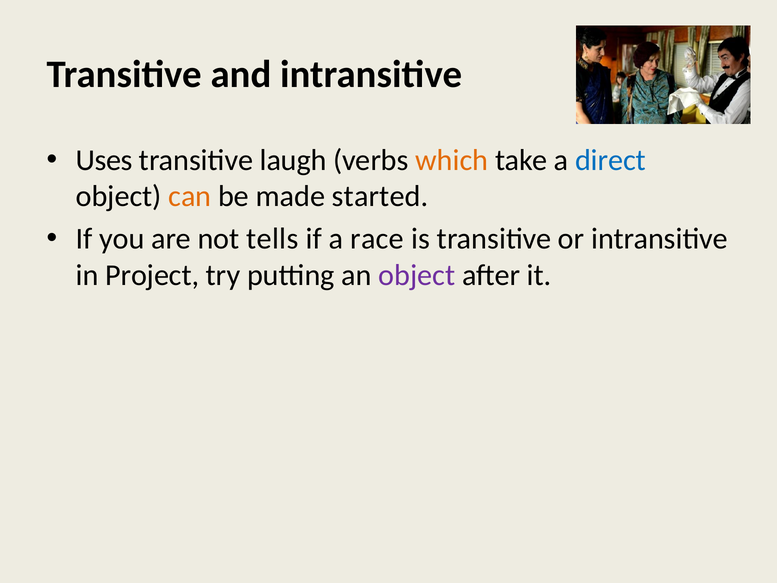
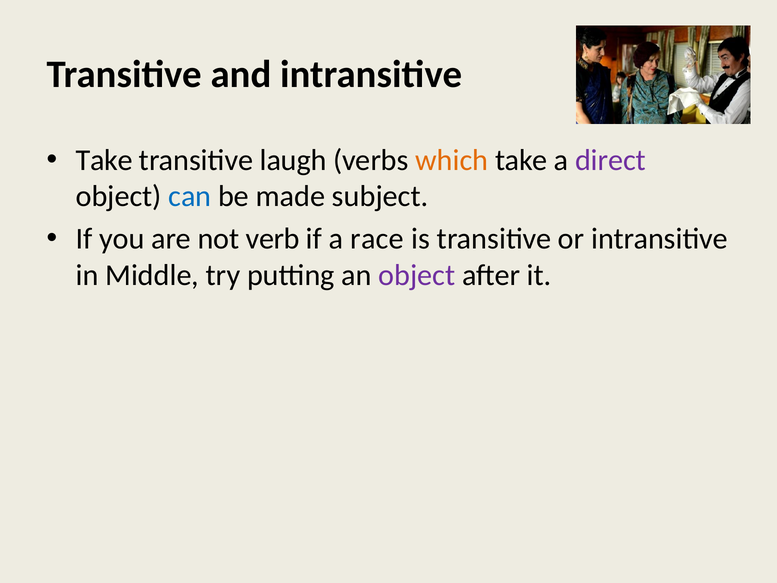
Uses: Uses -> Take (104, 160)
direct colour: blue -> purple (611, 160)
can colour: orange -> blue (190, 196)
started: started -> subject (380, 196)
tells: tells -> verb (273, 239)
Project: Project -> Middle (152, 275)
